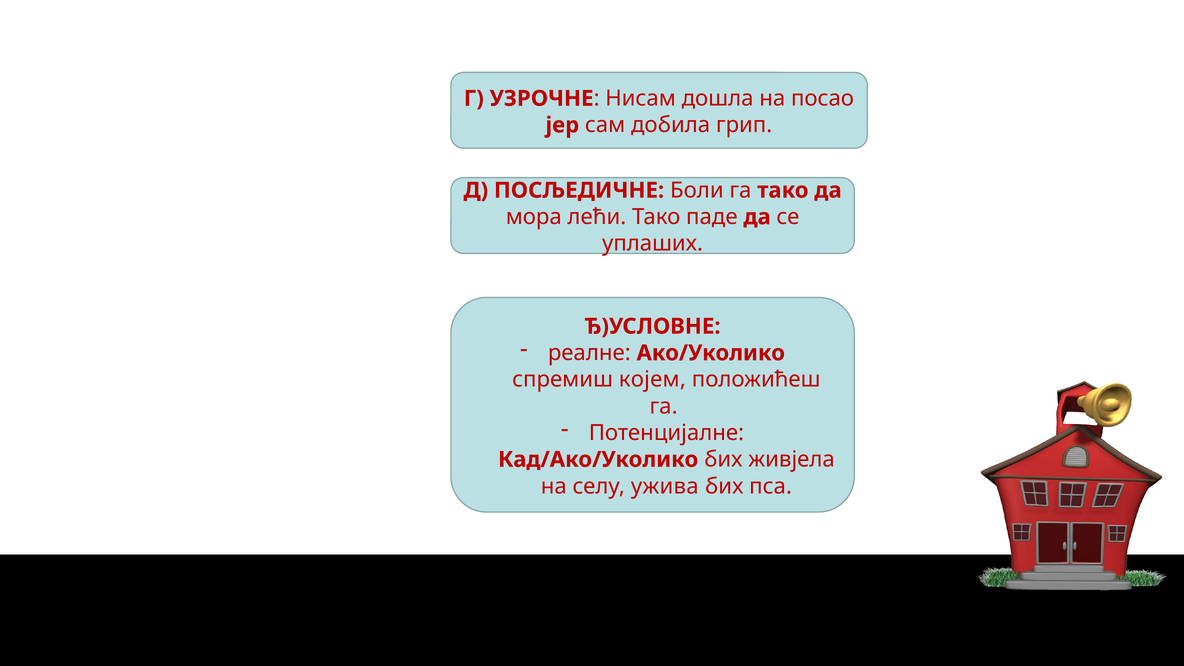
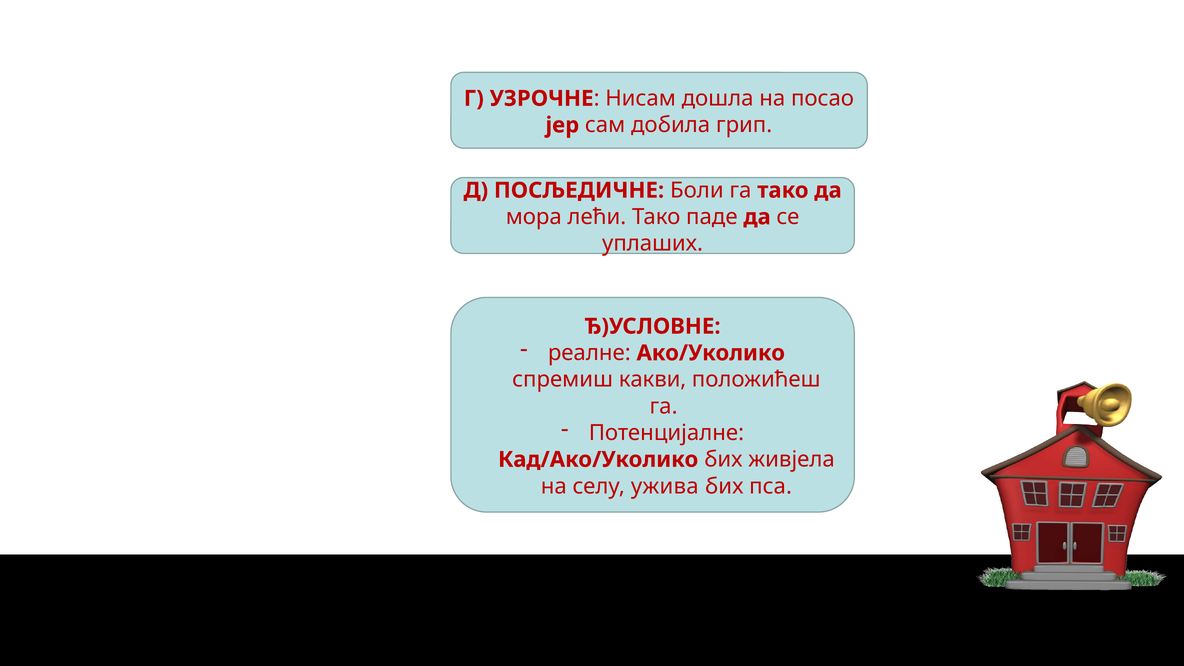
којем: којем -> какви (652, 380)
